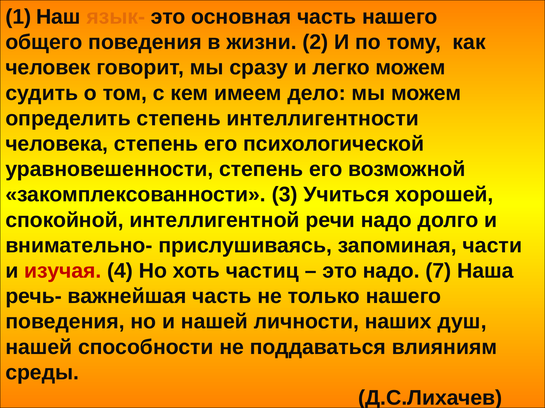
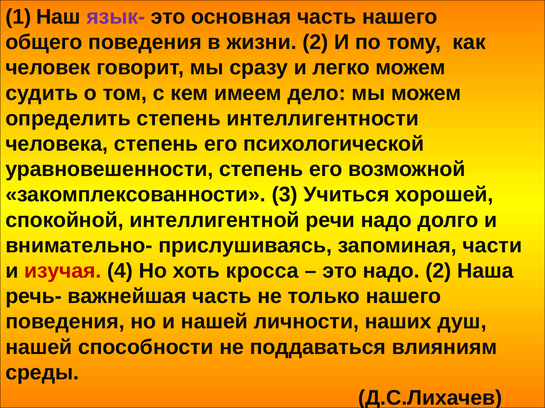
язык- colour: orange -> purple (116, 17)
частиц: частиц -> кросса (262, 271)
надо 7: 7 -> 2 (438, 271)
